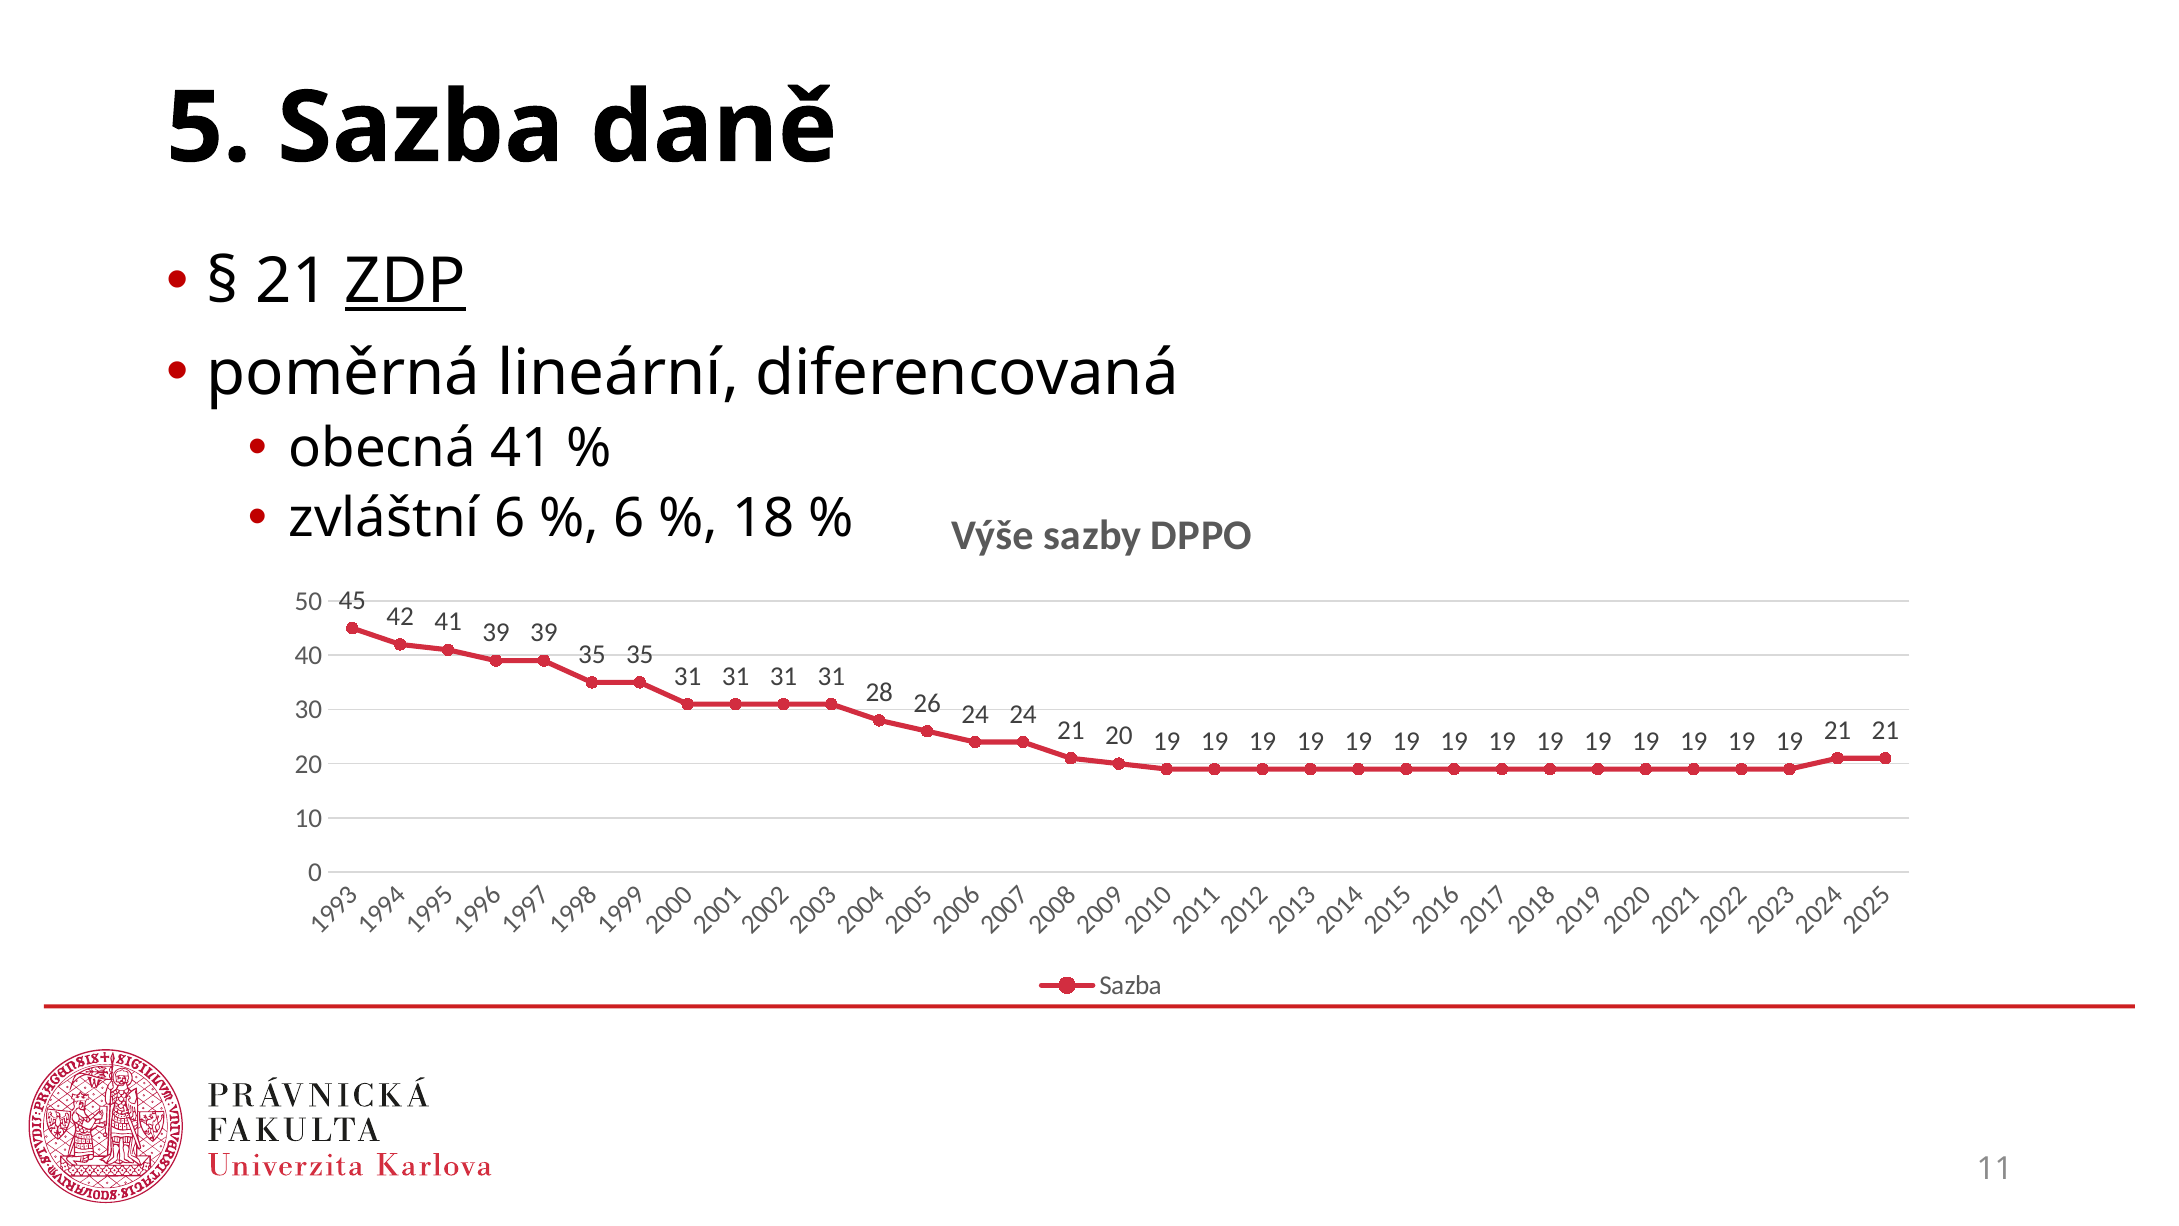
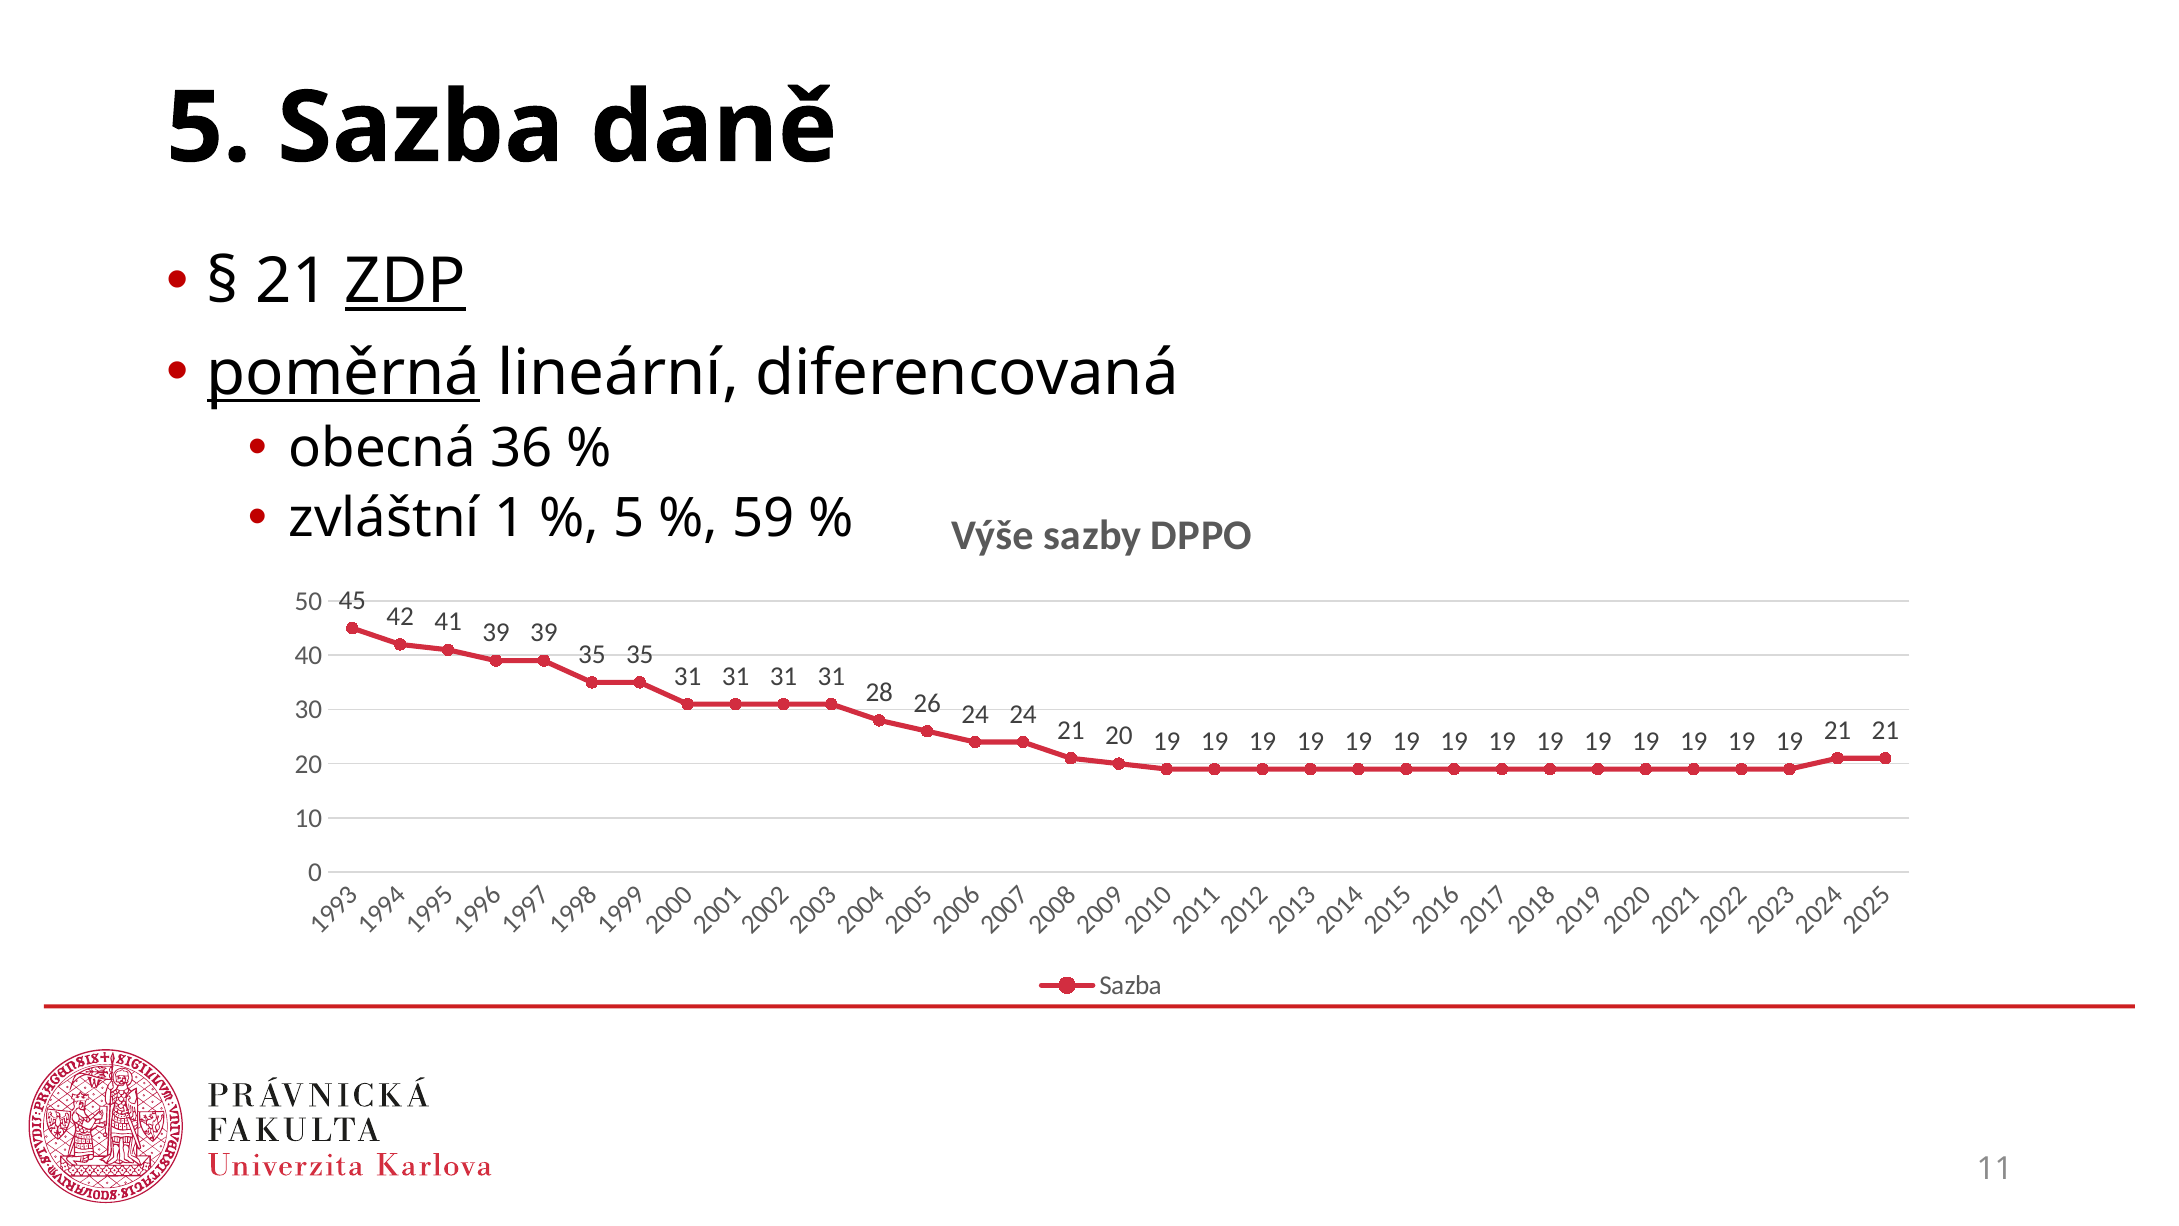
poměrná underline: none -> present (344, 373)
obecná 41: 41 -> 36 (522, 448)
zvláštní 6: 6 -> 1 (510, 518)
6: 6 -> 5 (629, 518)
18: 18 -> 59 (764, 518)
